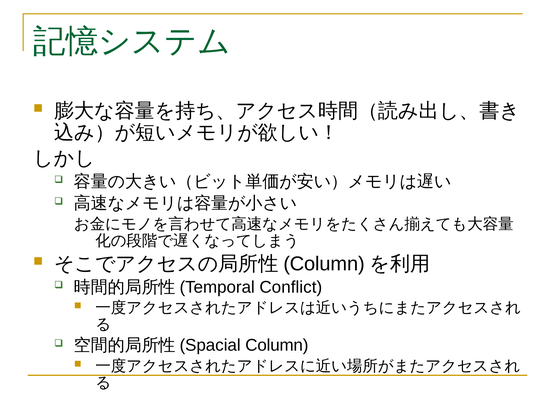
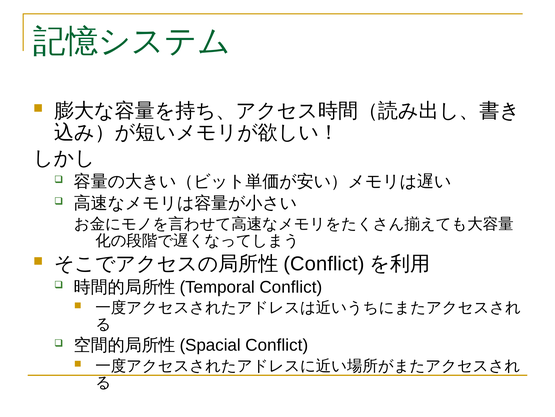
Column: Column -> Conflict (324, 263)
Column: Column -> Conflict (277, 345)
